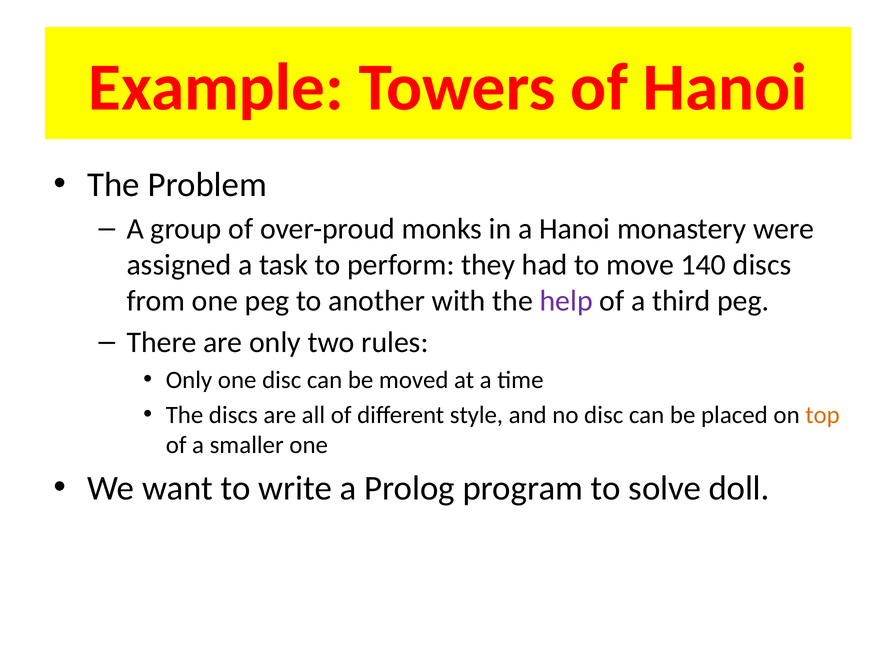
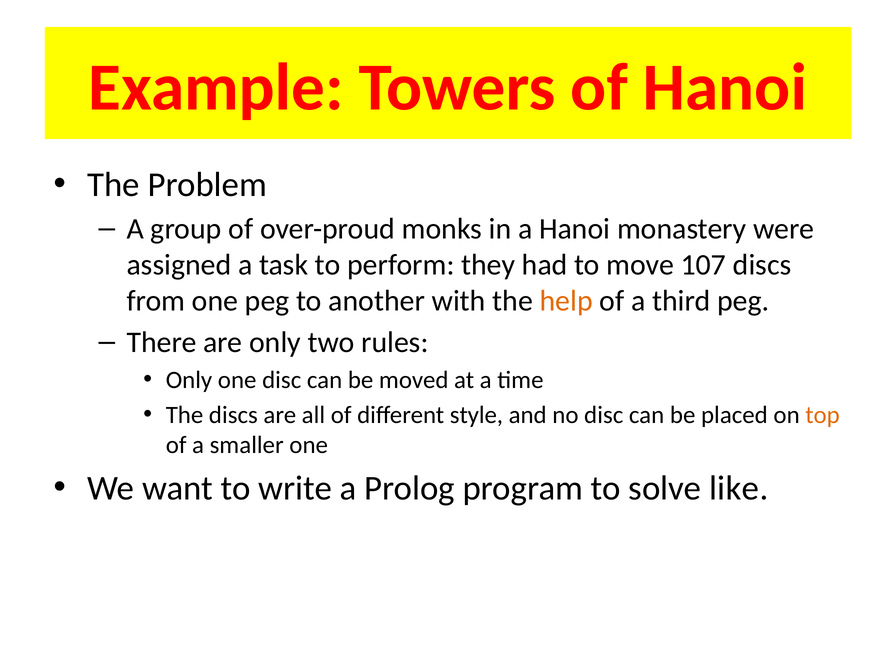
140: 140 -> 107 (703, 265)
help colour: purple -> orange (566, 301)
doll: doll -> like (739, 488)
